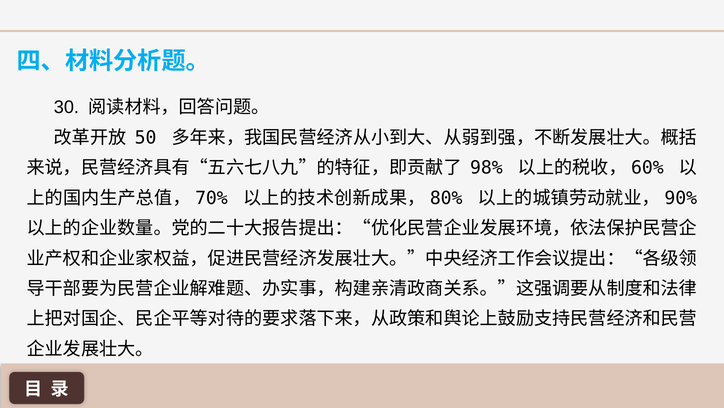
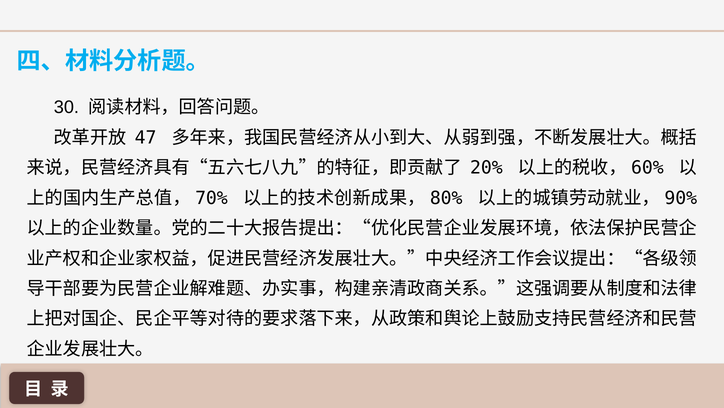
50: 50 -> 47 (146, 137)
98%: 98% -> 20% (486, 168)
